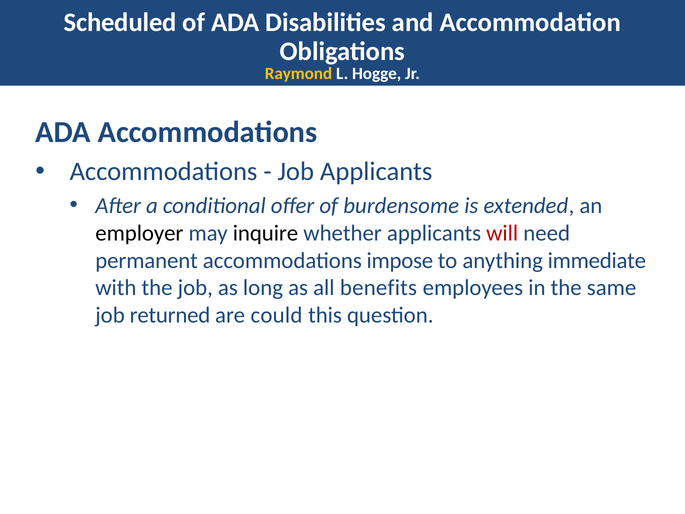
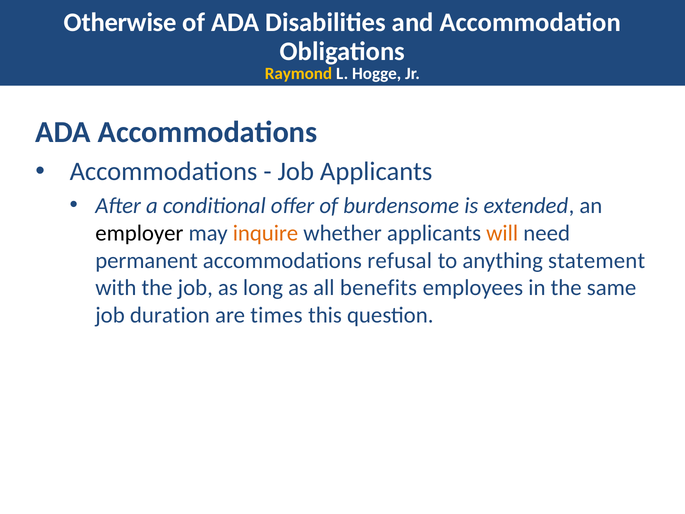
Scheduled: Scheduled -> Otherwise (120, 23)
inquire colour: black -> orange (265, 233)
will colour: red -> orange (502, 233)
impose: impose -> refusal (400, 260)
immediate: immediate -> statement (597, 260)
returned: returned -> duration (170, 315)
could: could -> times (276, 315)
